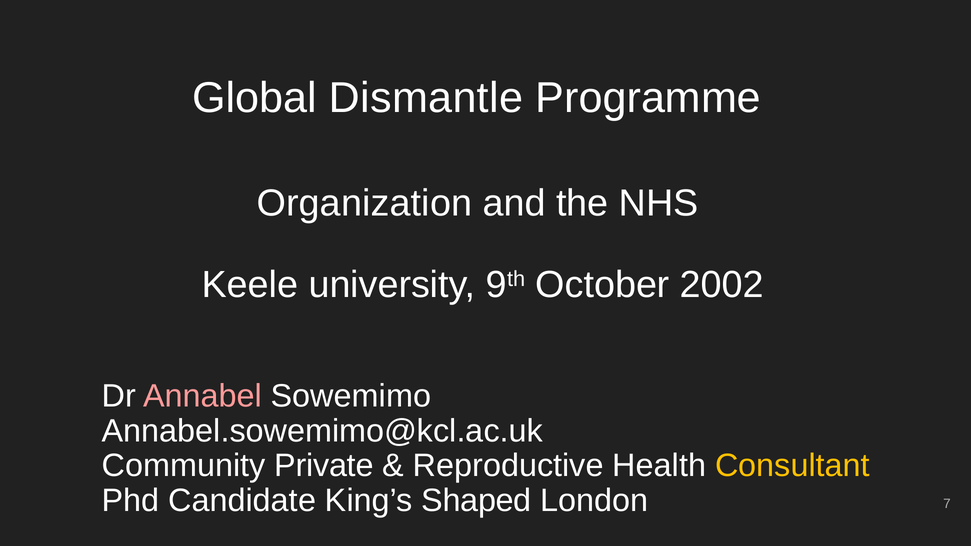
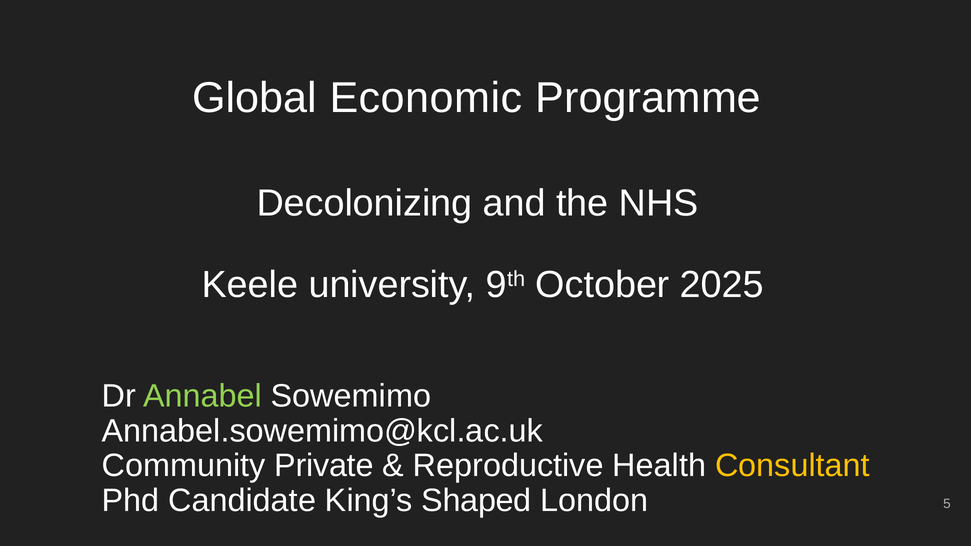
Dismantle: Dismantle -> Economic (426, 98)
Organization: Organization -> Decolonizing (364, 204)
2002: 2002 -> 2025 (722, 285)
Annabel colour: pink -> light green (203, 396)
7: 7 -> 5 (947, 504)
